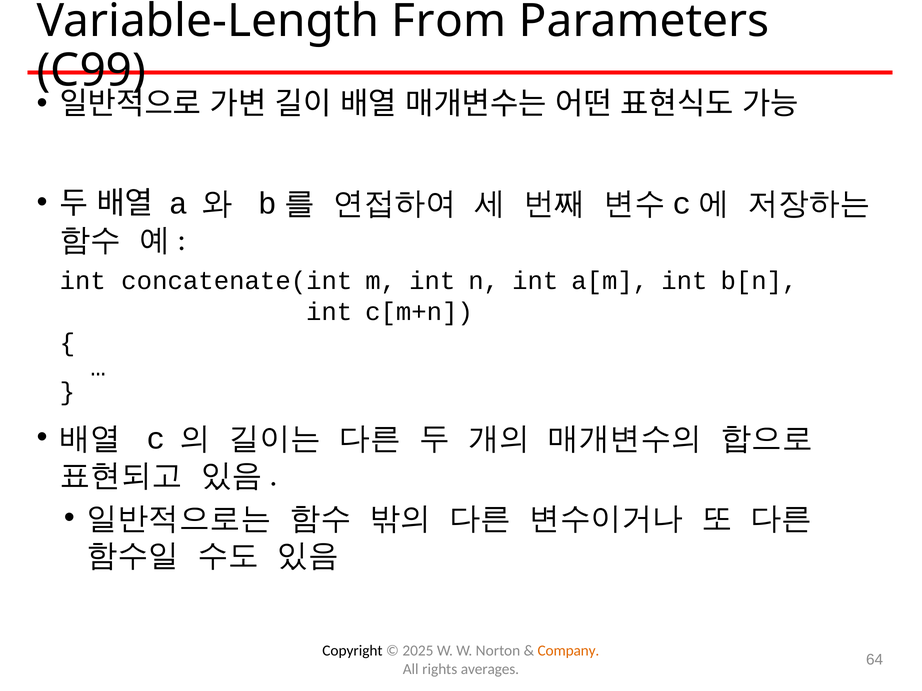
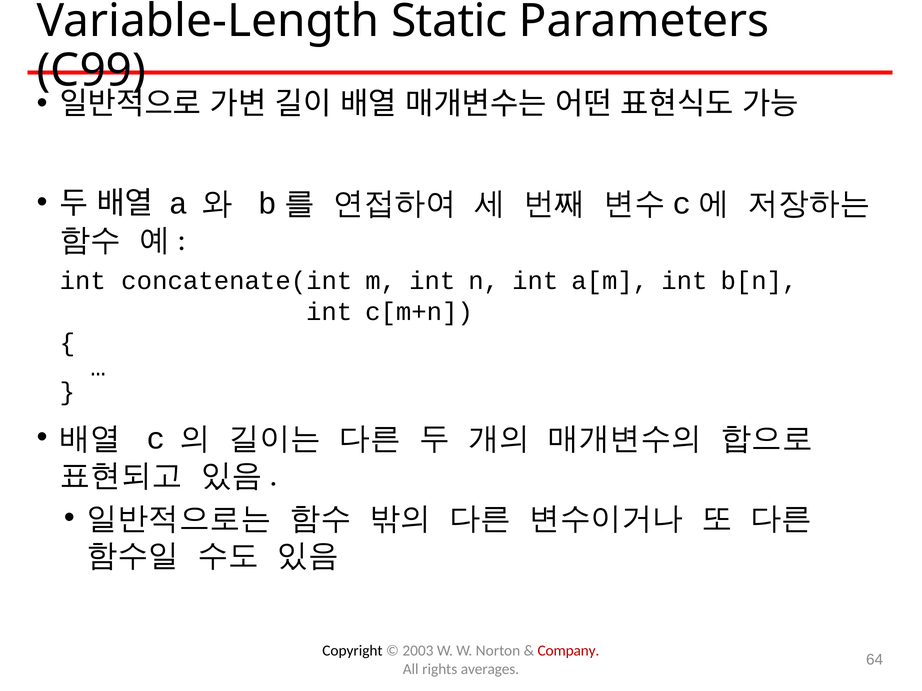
From: From -> Static (449, 21)
2025: 2025 -> 2003 (418, 651)
Company colour: orange -> red (568, 651)
